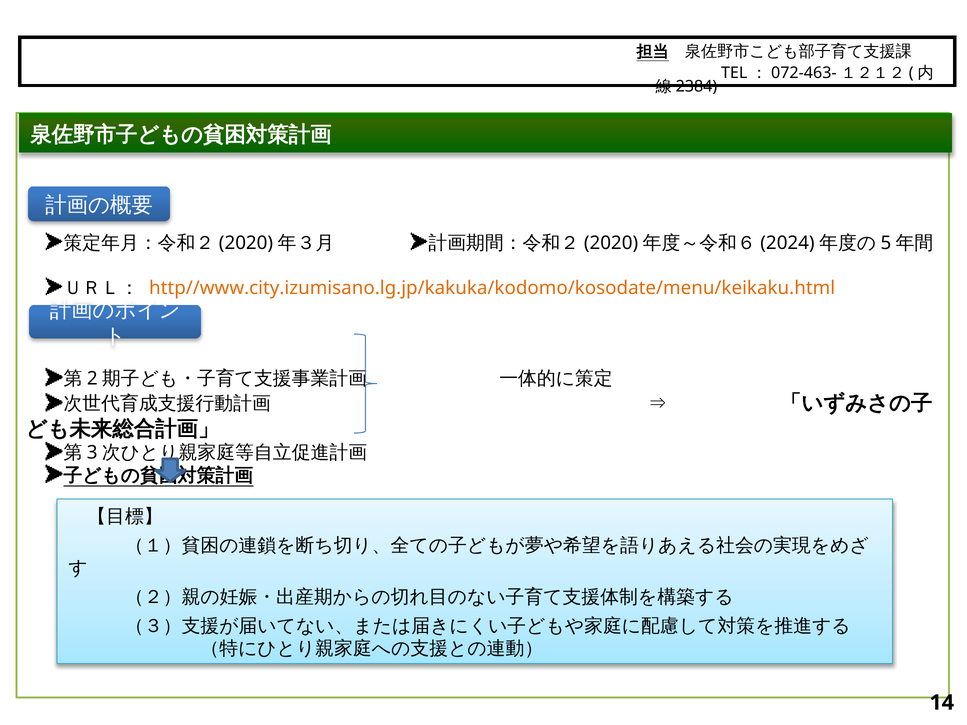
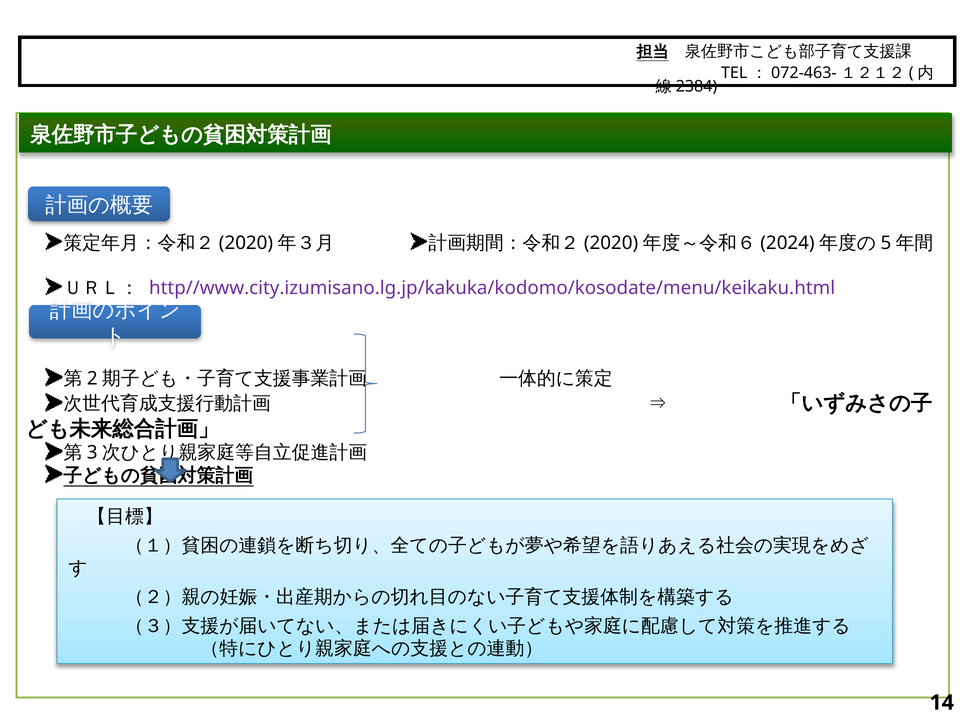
http//www.city.izumisano.lg.jp/kakuka/kodomo/kosodate/menu/keikaku.html colour: orange -> purple (492, 288)
